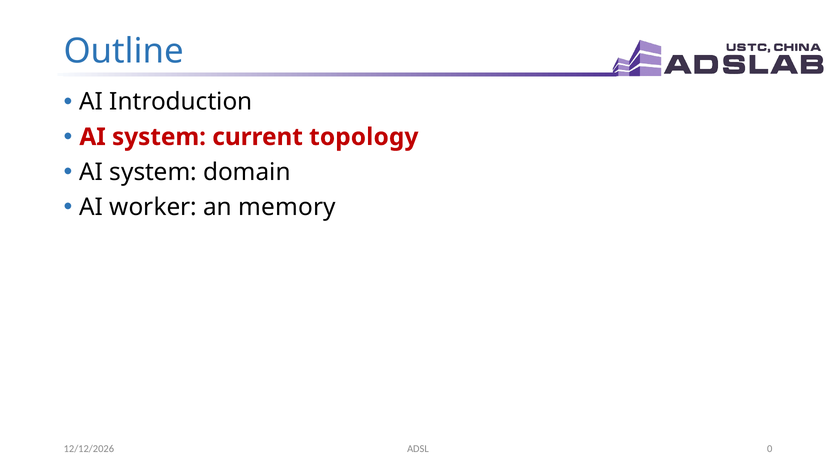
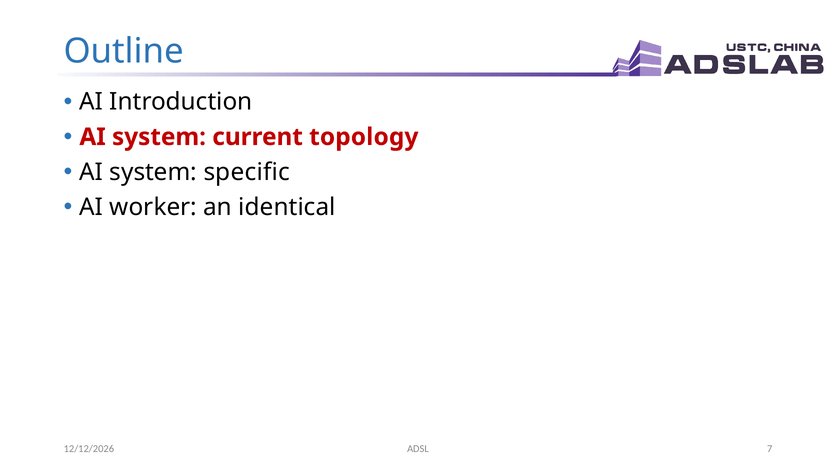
domain: domain -> specific (247, 172)
memory: memory -> identical (287, 207)
0: 0 -> 7 (770, 449)
